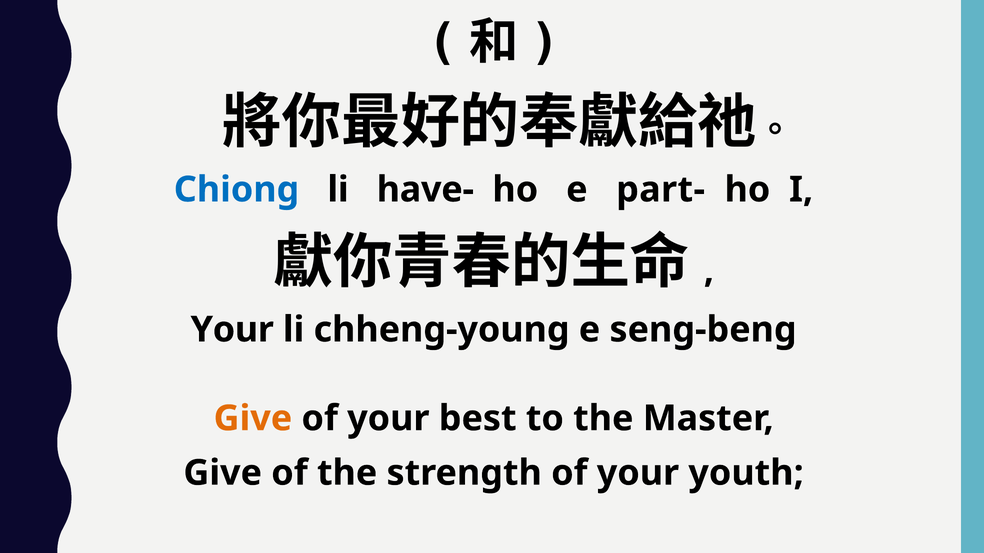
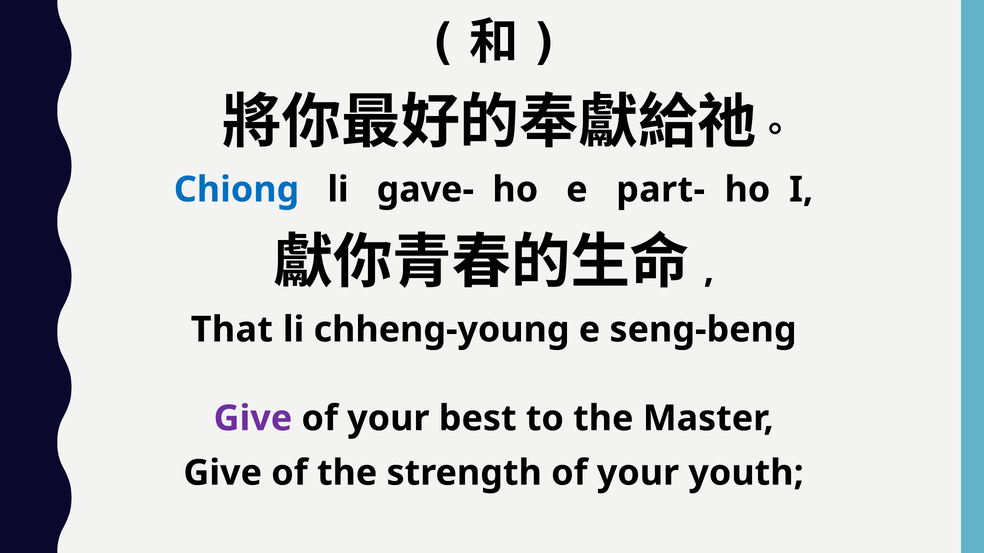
have-: have- -> gave- (425, 190)
Your: Your -> That (232, 330)
Give colour: orange -> purple (253, 419)
